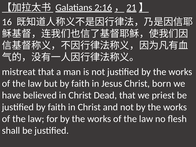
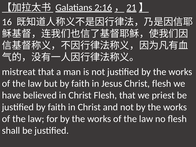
Jesus Christ born: born -> flesh (162, 84)
in Christ Dead: Dead -> Flesh (105, 95)
